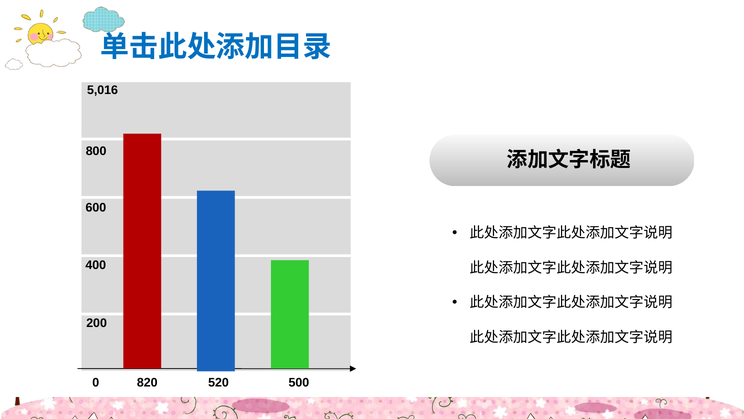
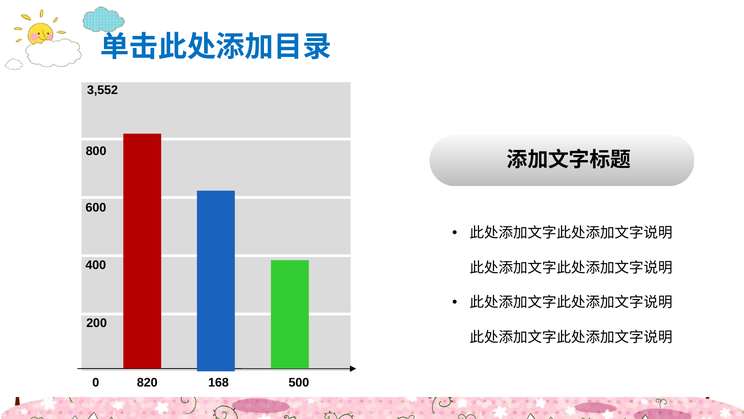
5,016: 5,016 -> 3,552 (103, 90)
520: 520 -> 168 (219, 382)
